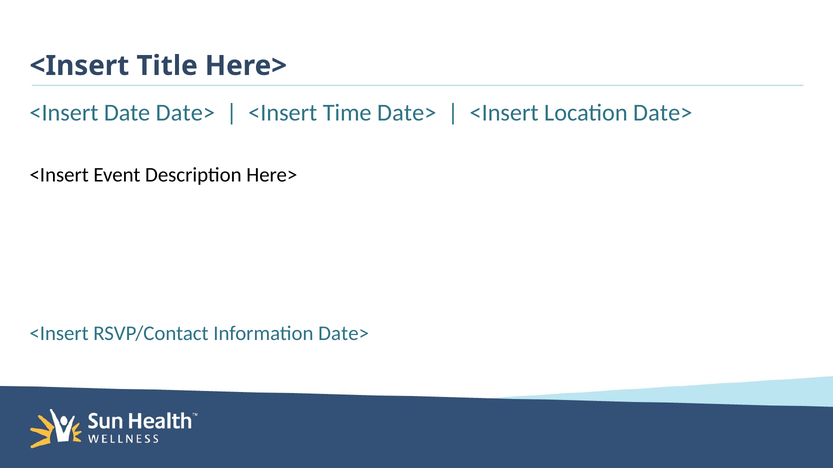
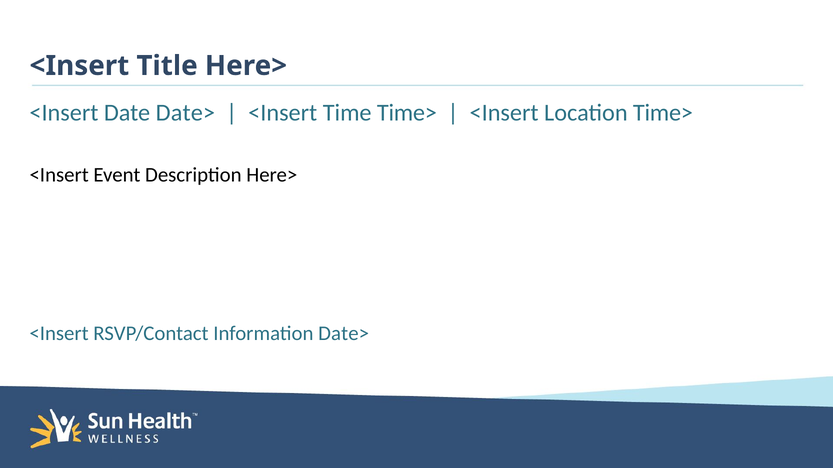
Time Date>: Date> -> Time> (407, 113)
Location Date>: Date> -> Time> (663, 113)
